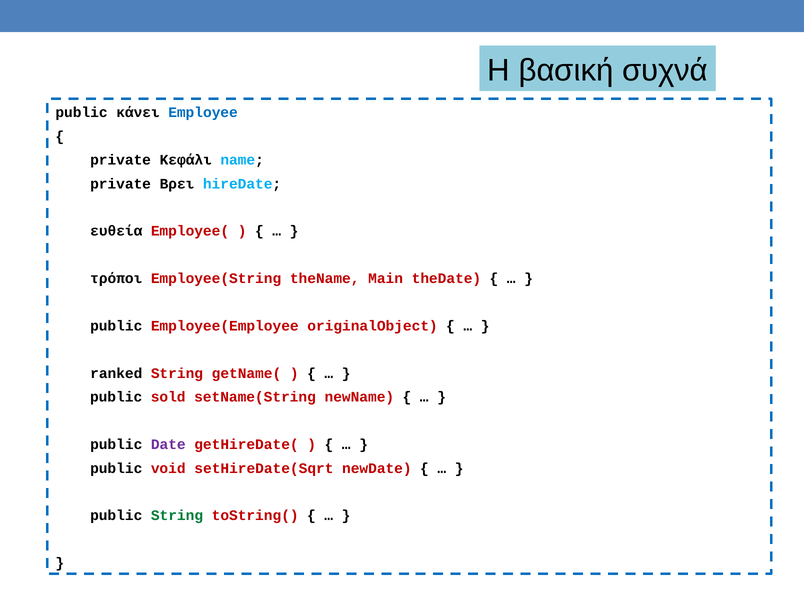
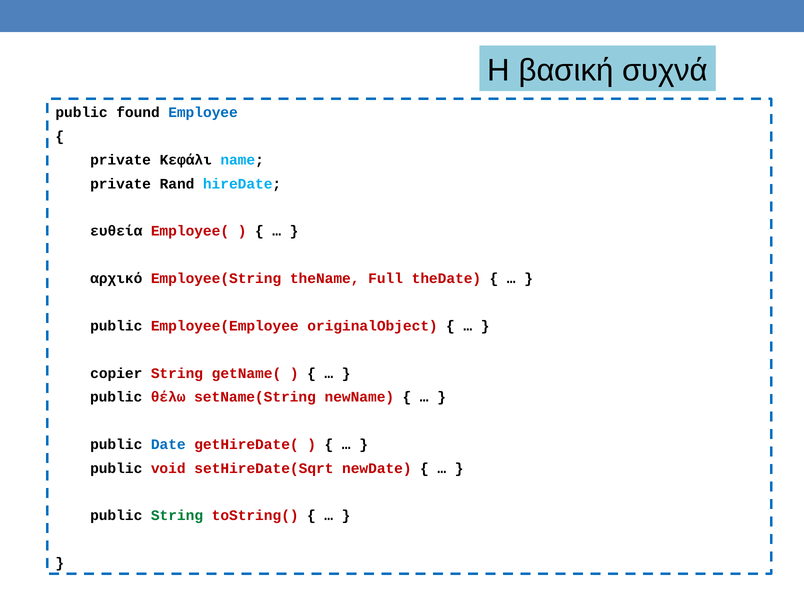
κάνει: κάνει -> found (138, 113)
Βρει: Βρει -> Rand (177, 184)
τρόποι: τρόποι -> αρχικό (116, 279)
Main: Main -> Full (386, 279)
ranked: ranked -> copier (116, 373)
sold: sold -> θέλω (168, 397)
Date colour: purple -> blue (168, 445)
